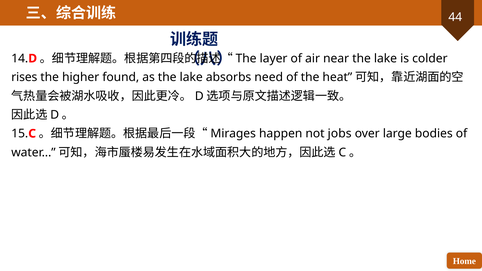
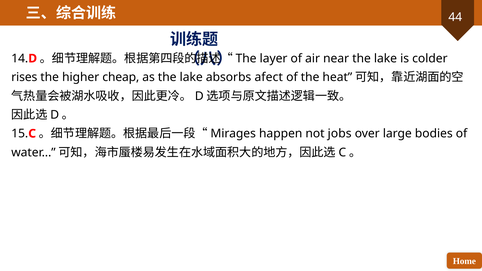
found: found -> cheap (121, 77)
need: need -> afect (269, 77)
